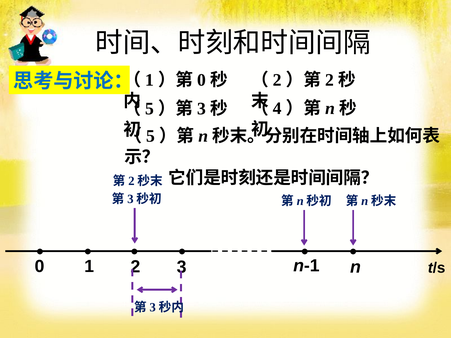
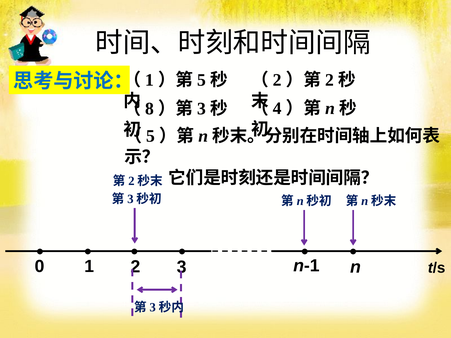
0: 0 -> 5 (202, 80)
5: 5 -> 8 (149, 109)
